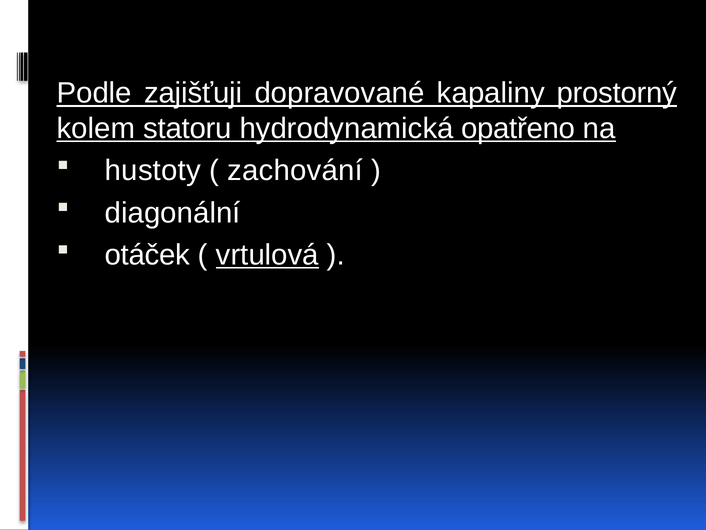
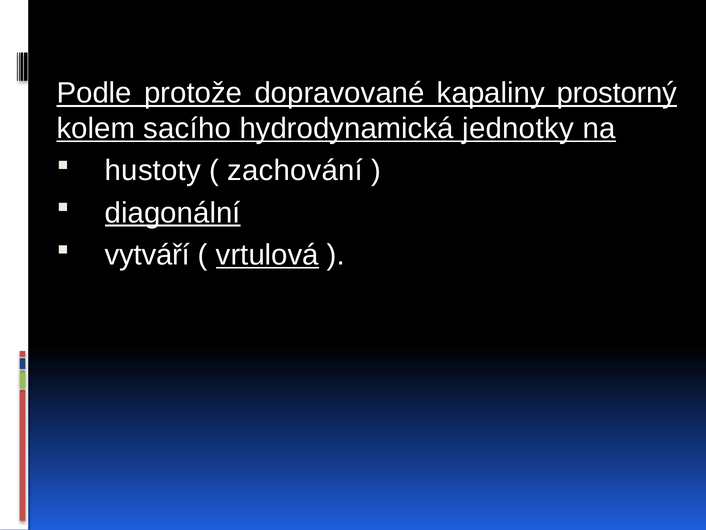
zajišťuji: zajišťuji -> protože (193, 93)
statoru: statoru -> sacího (187, 128)
opatřeno: opatřeno -> jednotky (518, 128)
diagonální underline: none -> present (173, 213)
otáček: otáček -> vytváří (147, 255)
